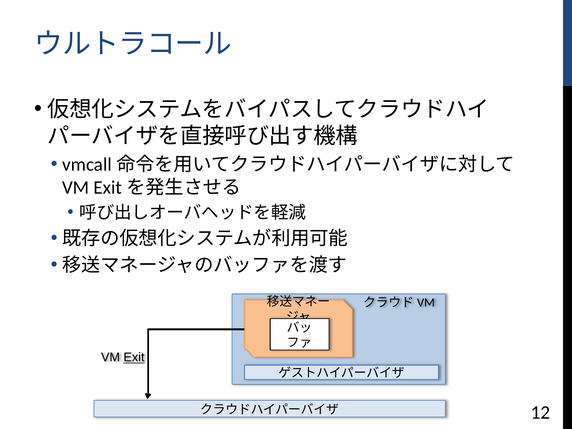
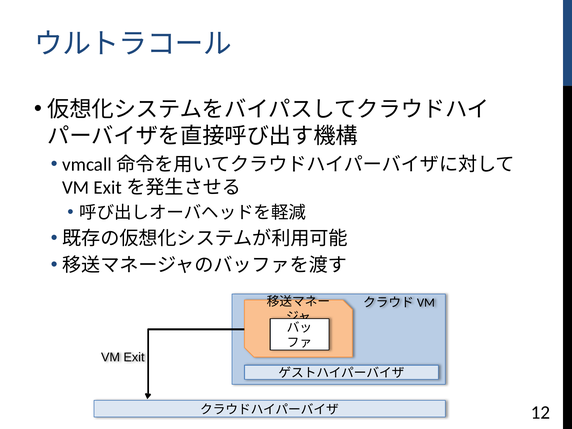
Exit underline: present -> none (134, 357)
